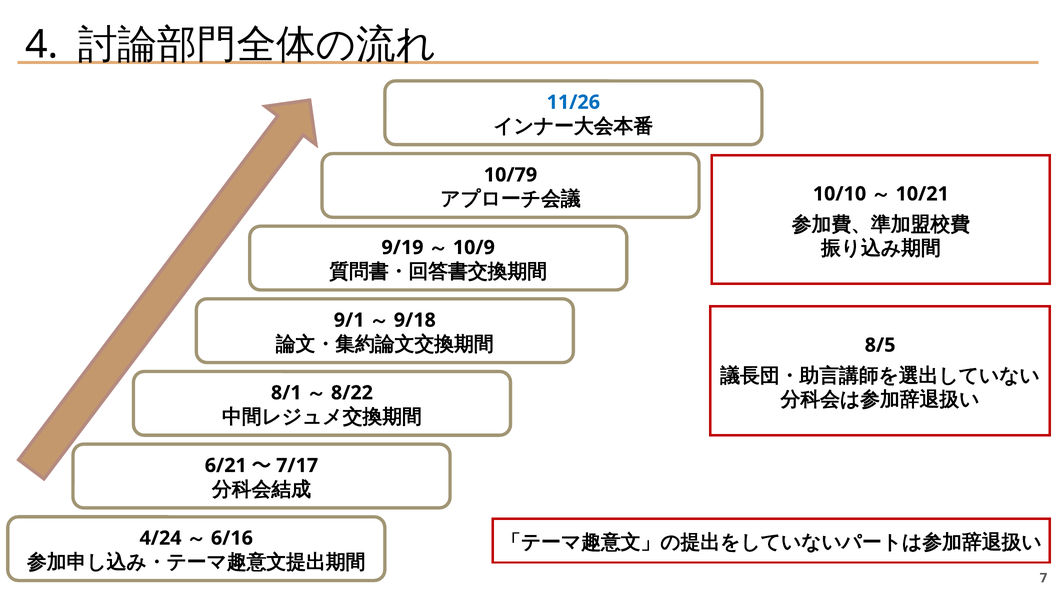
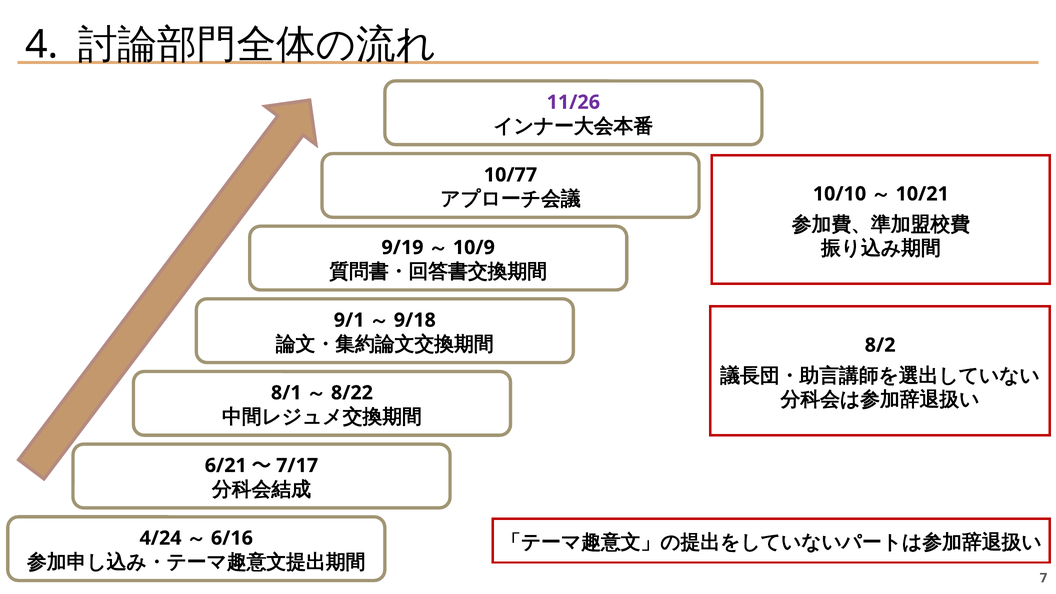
11/26 colour: blue -> purple (573, 102)
10/79: 10/79 -> 10/77 (510, 175)
8/5: 8/5 -> 8/2 (880, 345)
